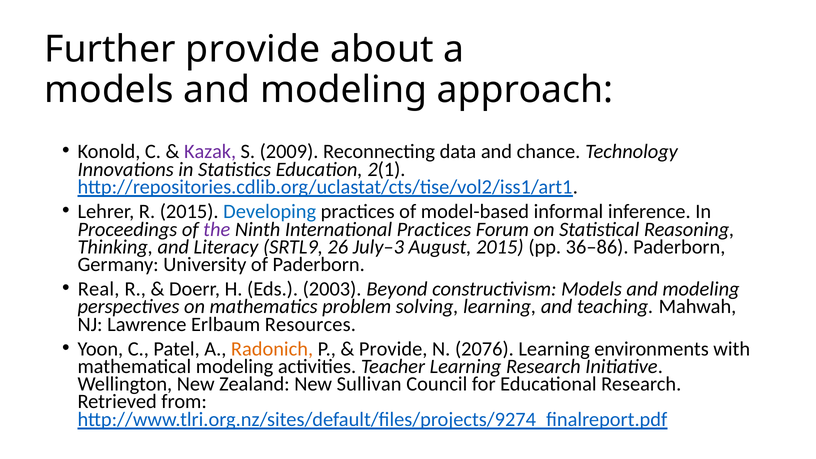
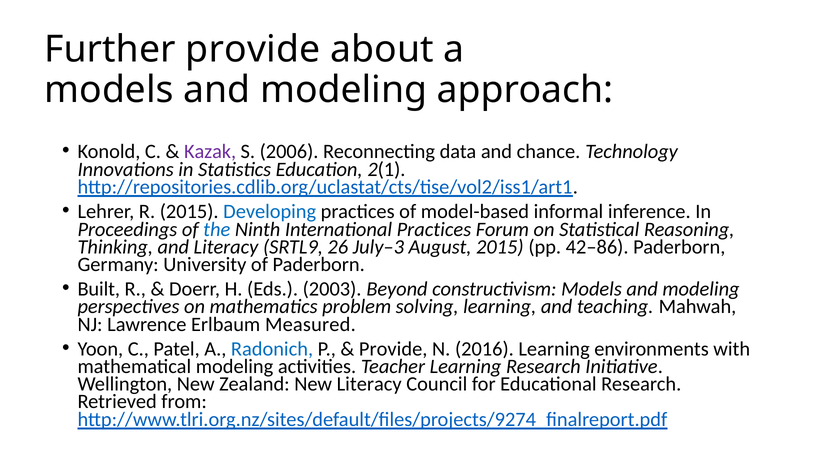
2009: 2009 -> 2006 (289, 152)
the colour: purple -> blue (217, 229)
36–86: 36–86 -> 42–86 (597, 247)
Real: Real -> Built (99, 289)
Resources: Resources -> Measured (310, 324)
Radonich colour: orange -> blue (272, 349)
2076: 2076 -> 2016 (484, 349)
New Sullivan: Sullivan -> Literacy (369, 384)
